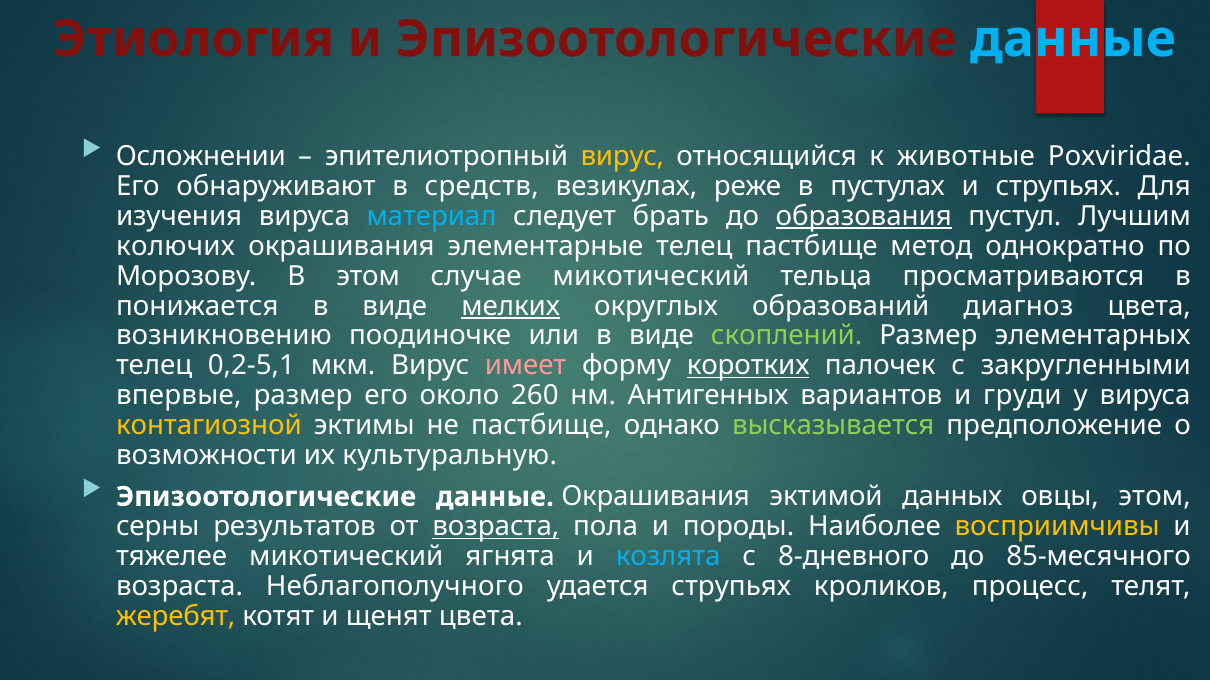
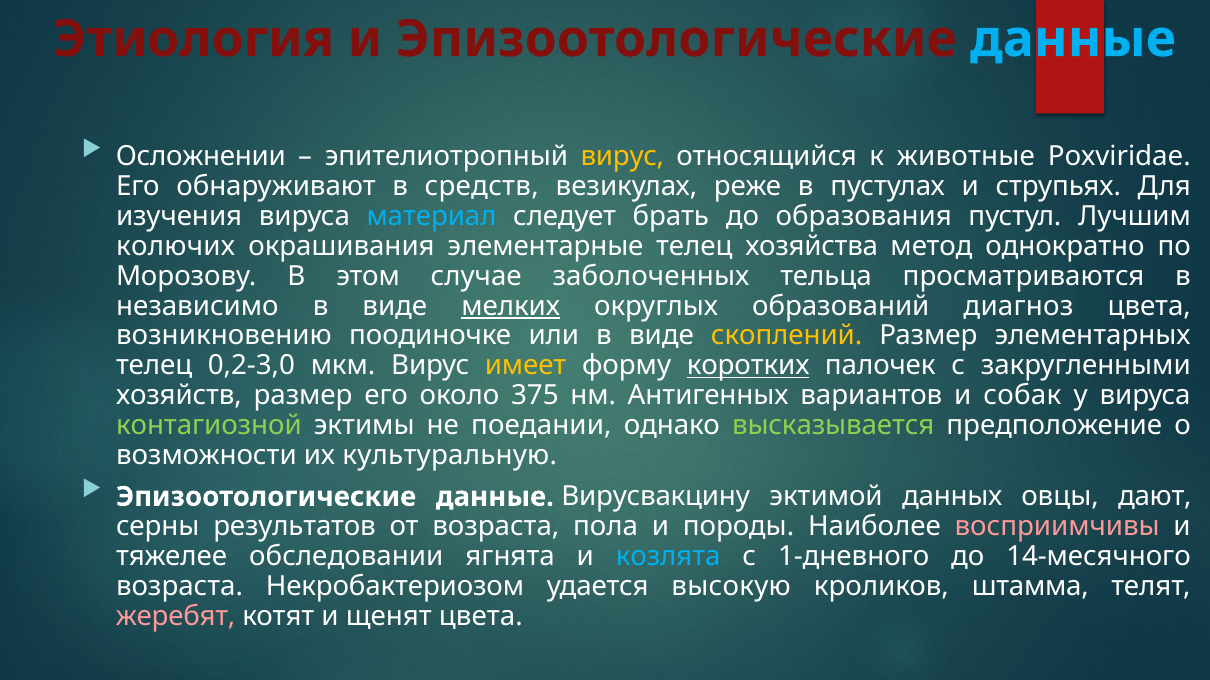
образования underline: present -> none (864, 216)
телец пастбище: пастбище -> хозяйства (812, 246)
случае микотический: микотический -> заболоченных (651, 276)
понижается: понижается -> независимо (197, 306)
скоплений colour: light green -> yellow (787, 336)
0,2-5,1: 0,2-5,1 -> 0,2-3,0 (251, 366)
имеет colour: pink -> yellow (526, 366)
впервые: впервые -> хозяйств (179, 396)
260: 260 -> 375 (535, 396)
груди: груди -> собак (1022, 396)
контагиозной colour: yellow -> light green (209, 426)
не пастбище: пастбище -> поедании (541, 426)
данные Окрашивания: Окрашивания -> Вирусвакцину (656, 497)
овцы этом: этом -> дают (1155, 497)
возраста underline: present -> none (496, 527)
восприимчивы colour: yellow -> pink (1057, 527)
тяжелее микотический: микотический -> обследовании (346, 557)
8-дневного: 8-дневного -> 1-дневного (854, 557)
85-месячного: 85-месячного -> 14-месячного (1099, 557)
Неблагополучного: Неблагополучного -> Некробактериозом (395, 587)
удается струпьях: струпьях -> высокую (731, 587)
процесс: процесс -> штамма (1030, 587)
жеребят colour: yellow -> pink (176, 617)
